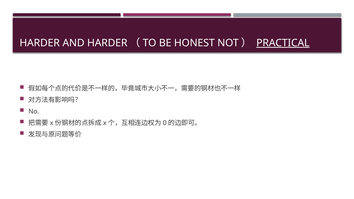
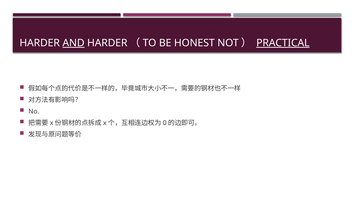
AND underline: none -> present (73, 43)
